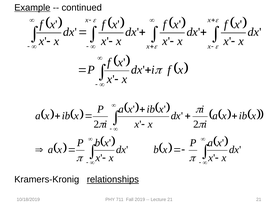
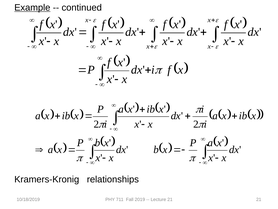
relationships underline: present -> none (113, 179)
